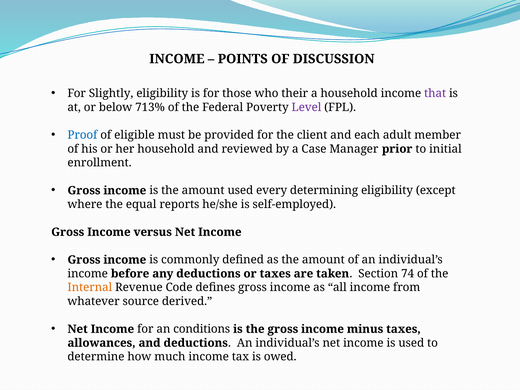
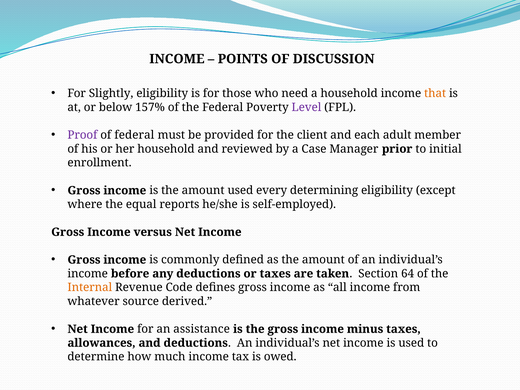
their: their -> need (295, 93)
that colour: purple -> orange (435, 93)
713%: 713% -> 157% (150, 107)
Proof colour: blue -> purple (82, 135)
of eligible: eligible -> federal (134, 135)
74: 74 -> 64 (408, 274)
conditions: conditions -> assistance (202, 329)
